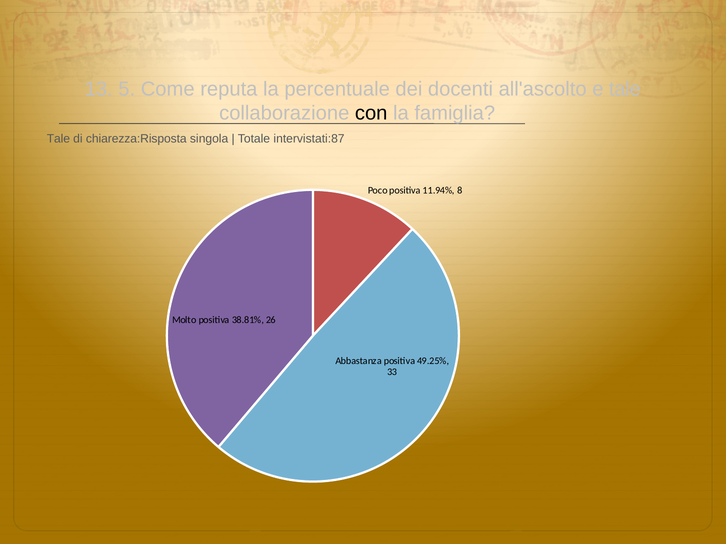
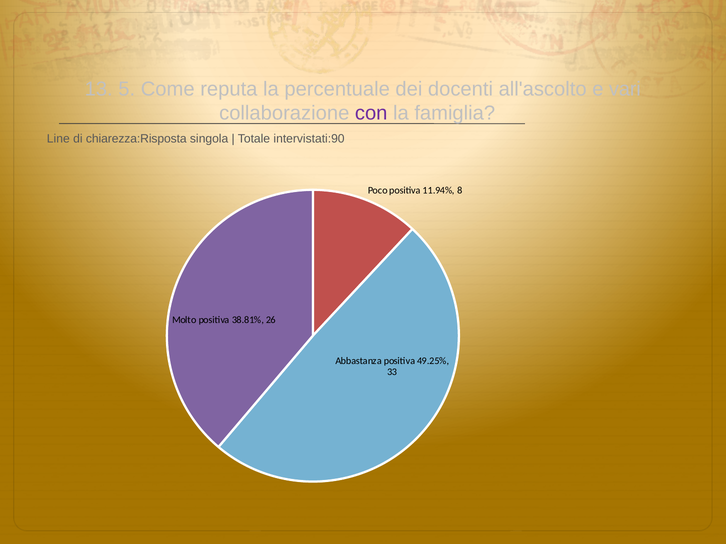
e tale: tale -> vari (625, 89)
con colour: black -> purple (371, 113)
Tale: Tale -> Line (58, 139)
intervistati:87: intervistati:87 -> intervistati:90 (309, 139)
